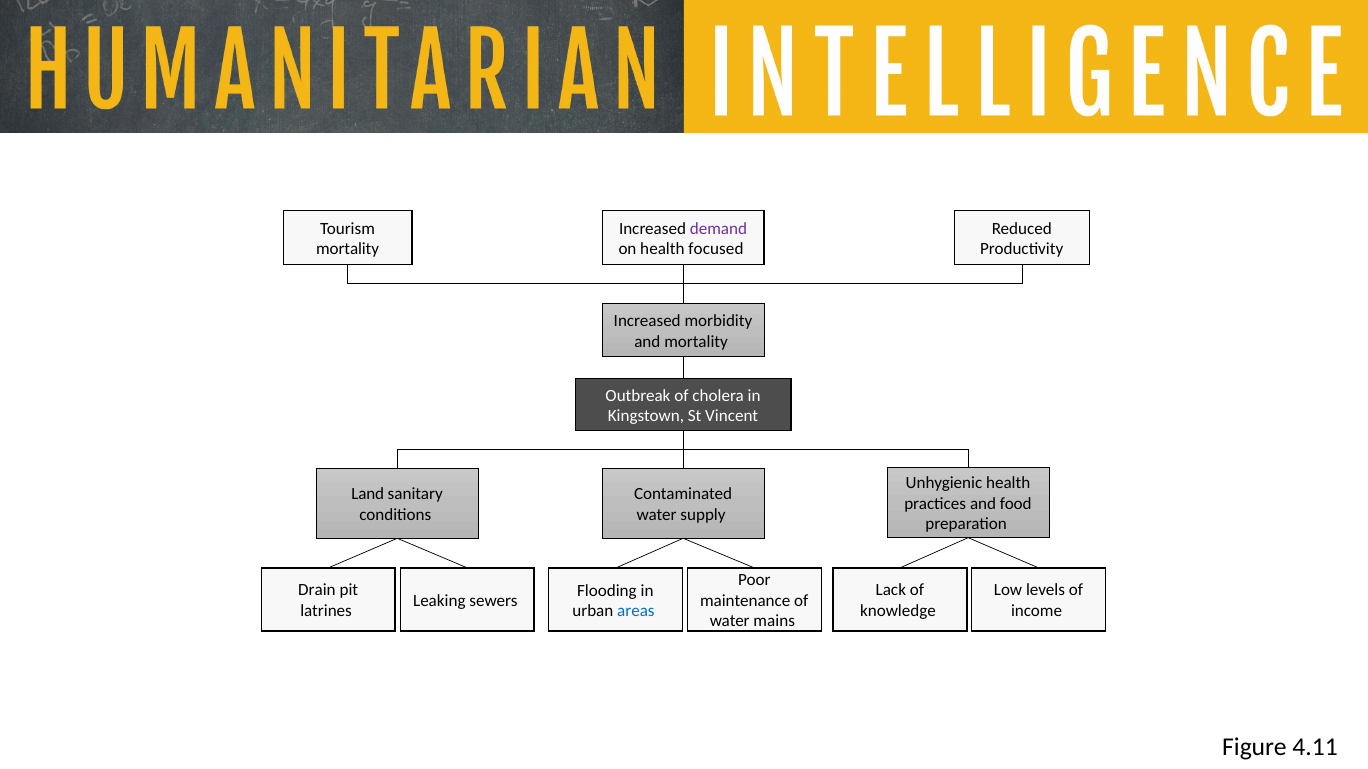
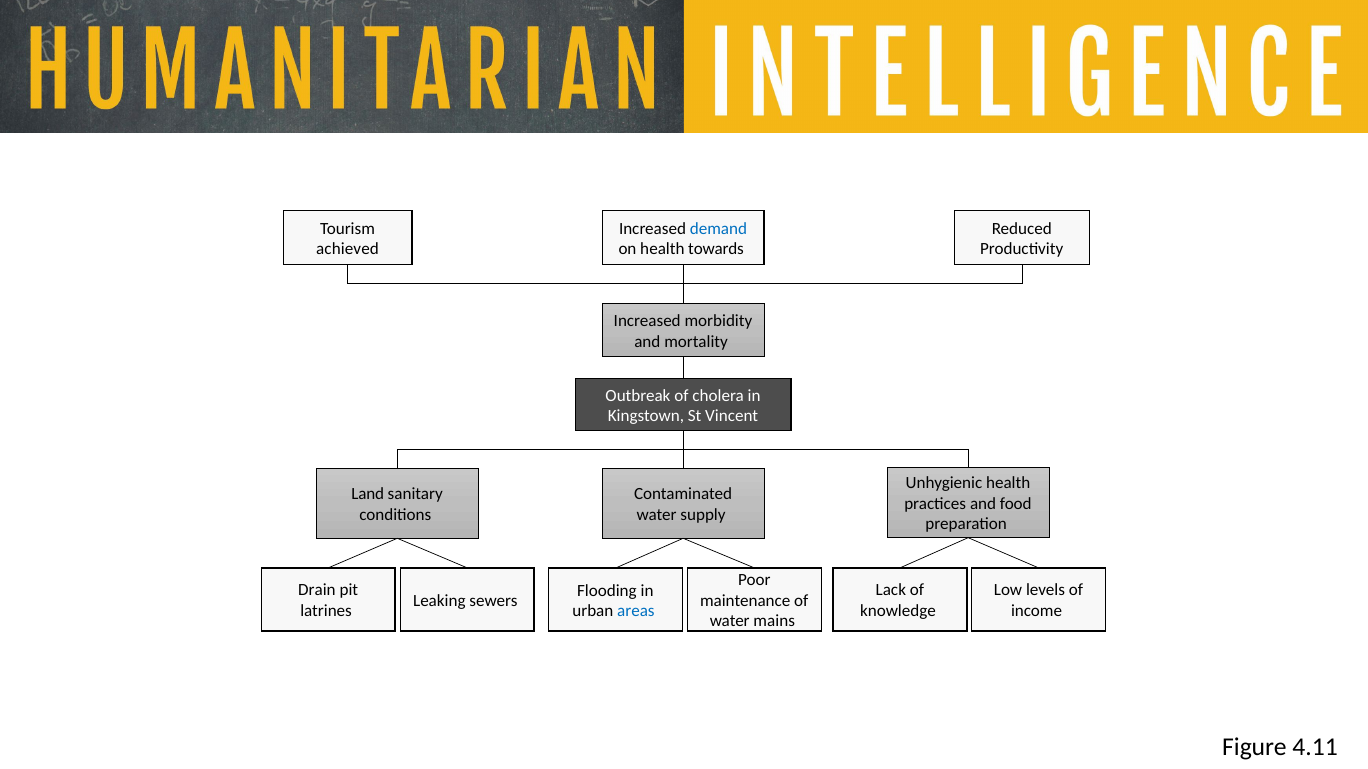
demand colour: purple -> blue (718, 229)
mortality: mortality -> achieved (347, 249)
focused: focused -> towards (716, 249)
